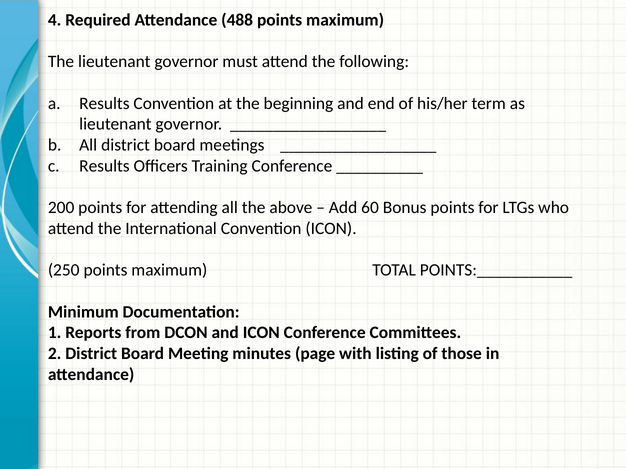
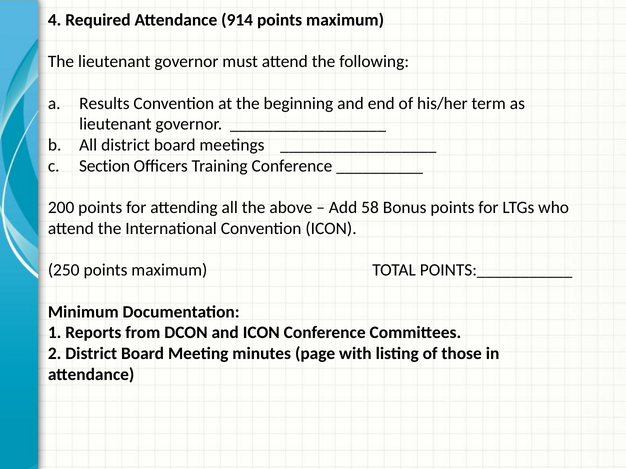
488: 488 -> 914 (237, 20)
c Results: Results -> Section (105, 166)
60: 60 -> 58 (370, 208)
